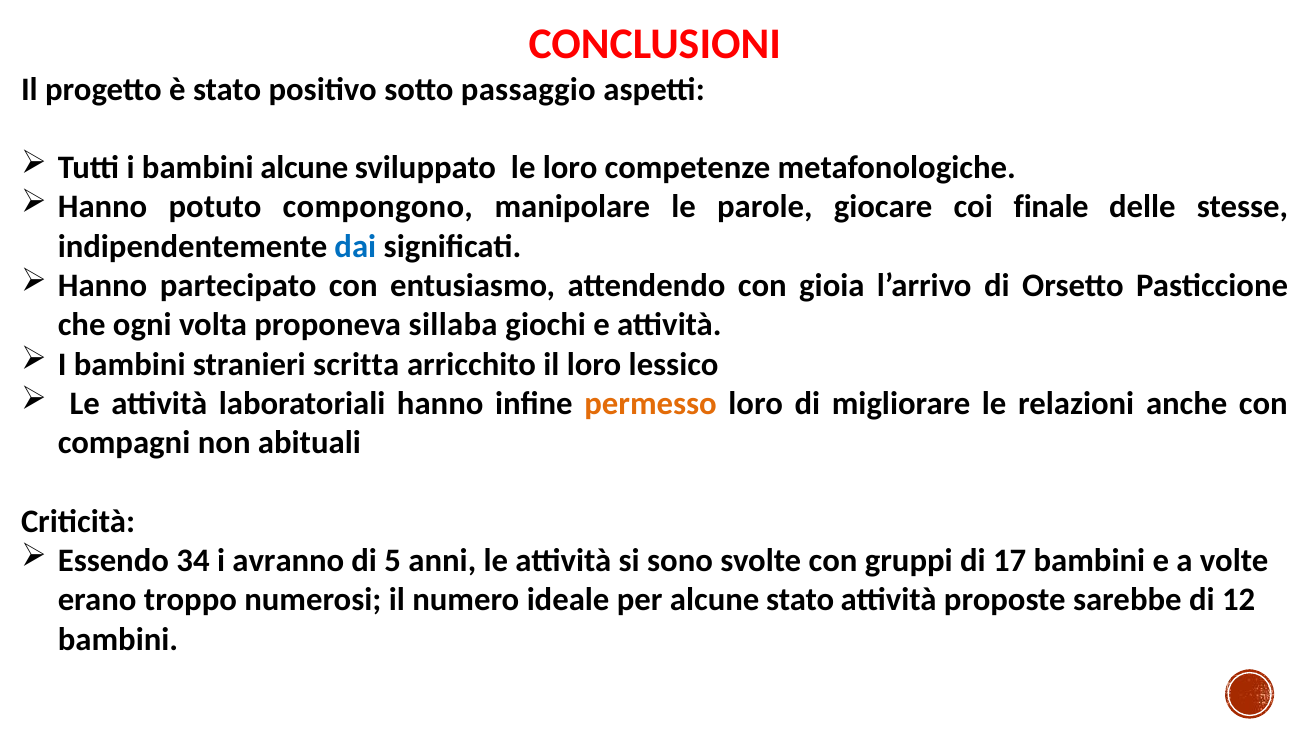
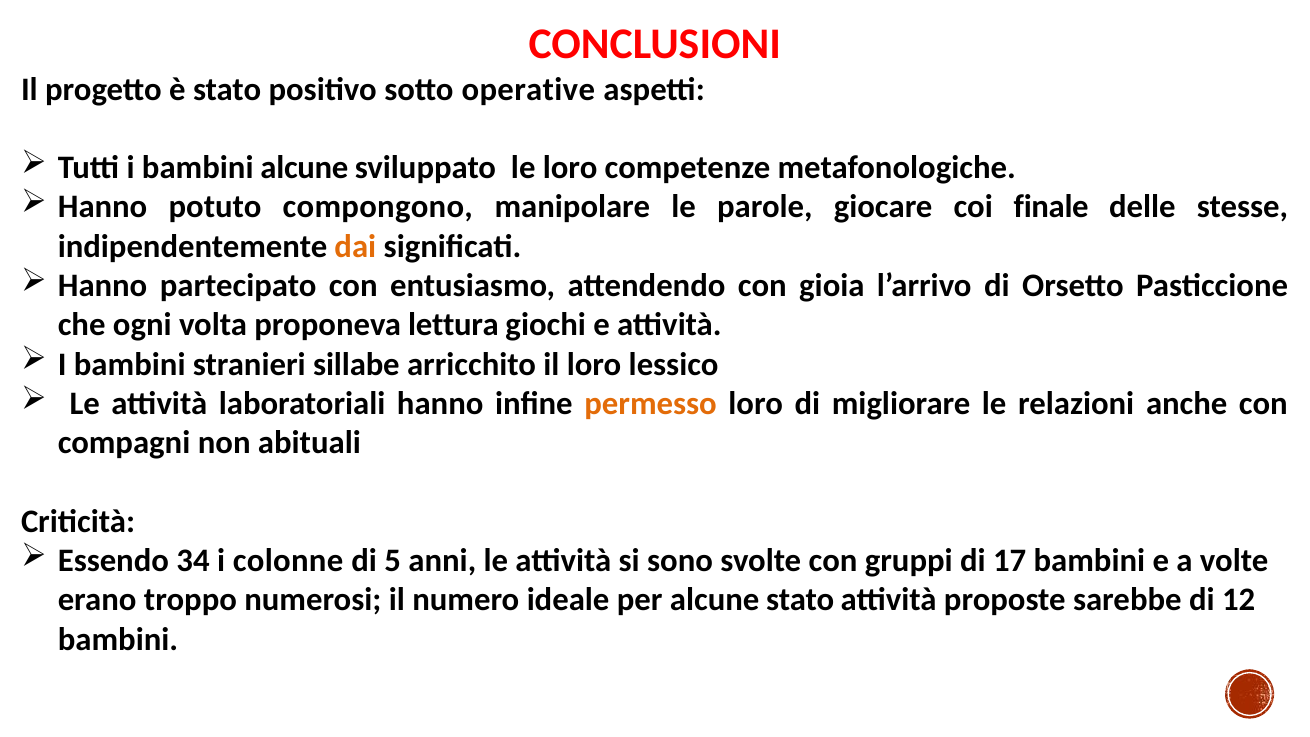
passaggio: passaggio -> operative (528, 89)
dai colour: blue -> orange (355, 246)
sillaba: sillaba -> lettura (453, 325)
scritta: scritta -> sillabe (356, 364)
avranno: avranno -> colonne (288, 561)
